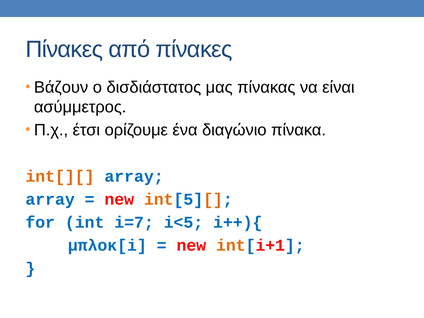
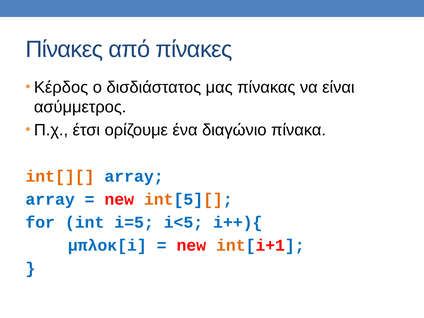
Βάζουν: Βάζουν -> Κέρδος (61, 87)
i=7: i=7 -> i=5 (134, 222)
